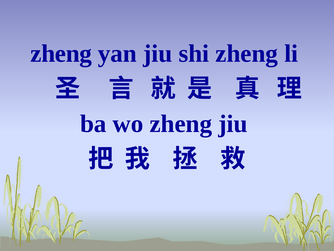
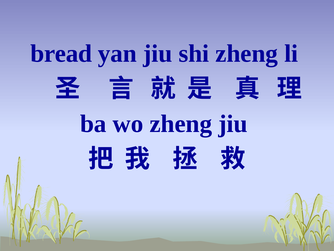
zheng: zheng -> bread (61, 54)
